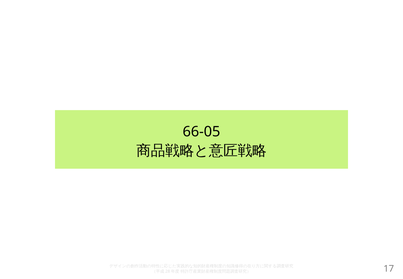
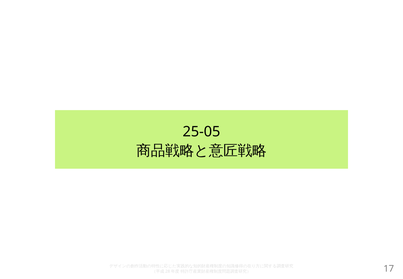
66-05: 66-05 -> 25-05 (201, 132)
